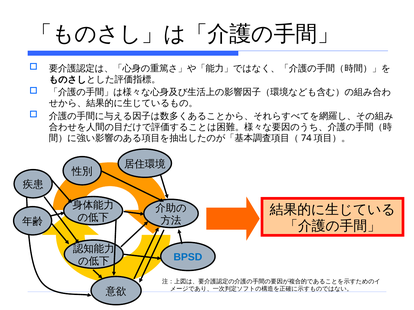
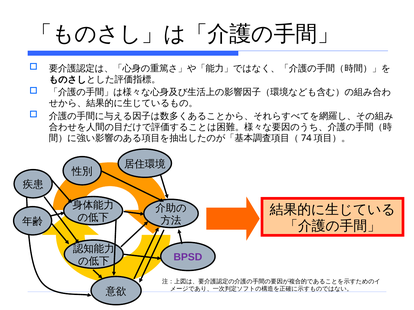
BPSD colour: blue -> purple (188, 258)
